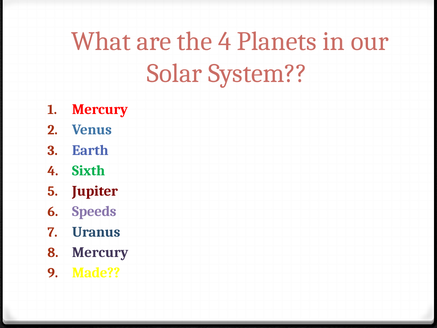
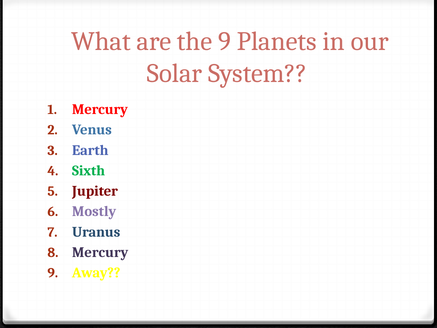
the 4: 4 -> 9 (224, 41)
Speeds: Speeds -> Mostly (94, 211)
Made: Made -> Away (96, 272)
